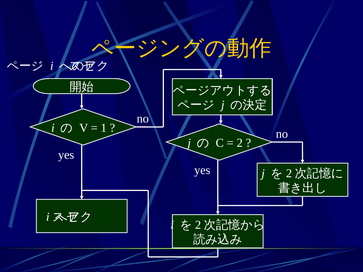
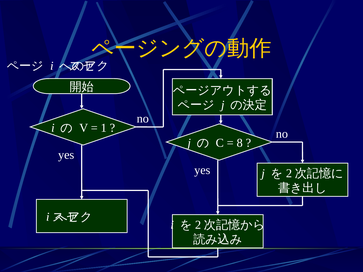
2: 2 -> 8 (240, 143)
